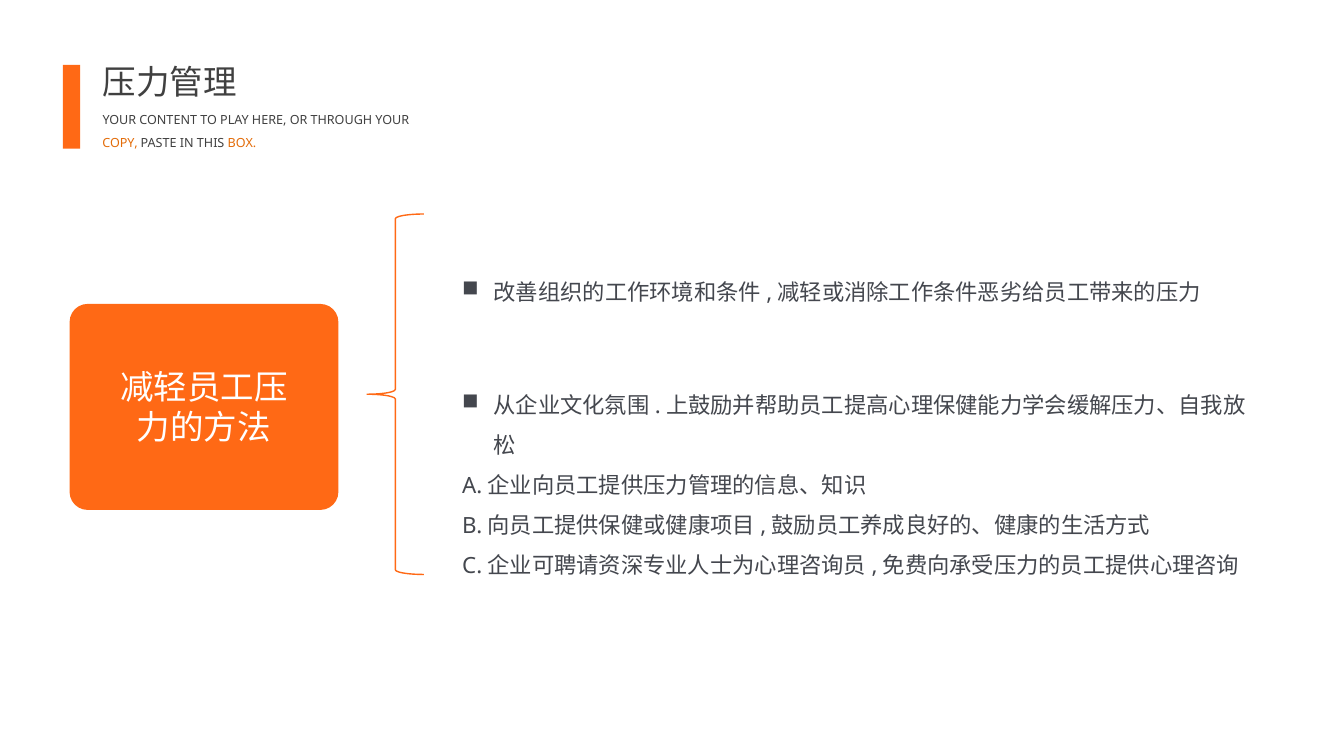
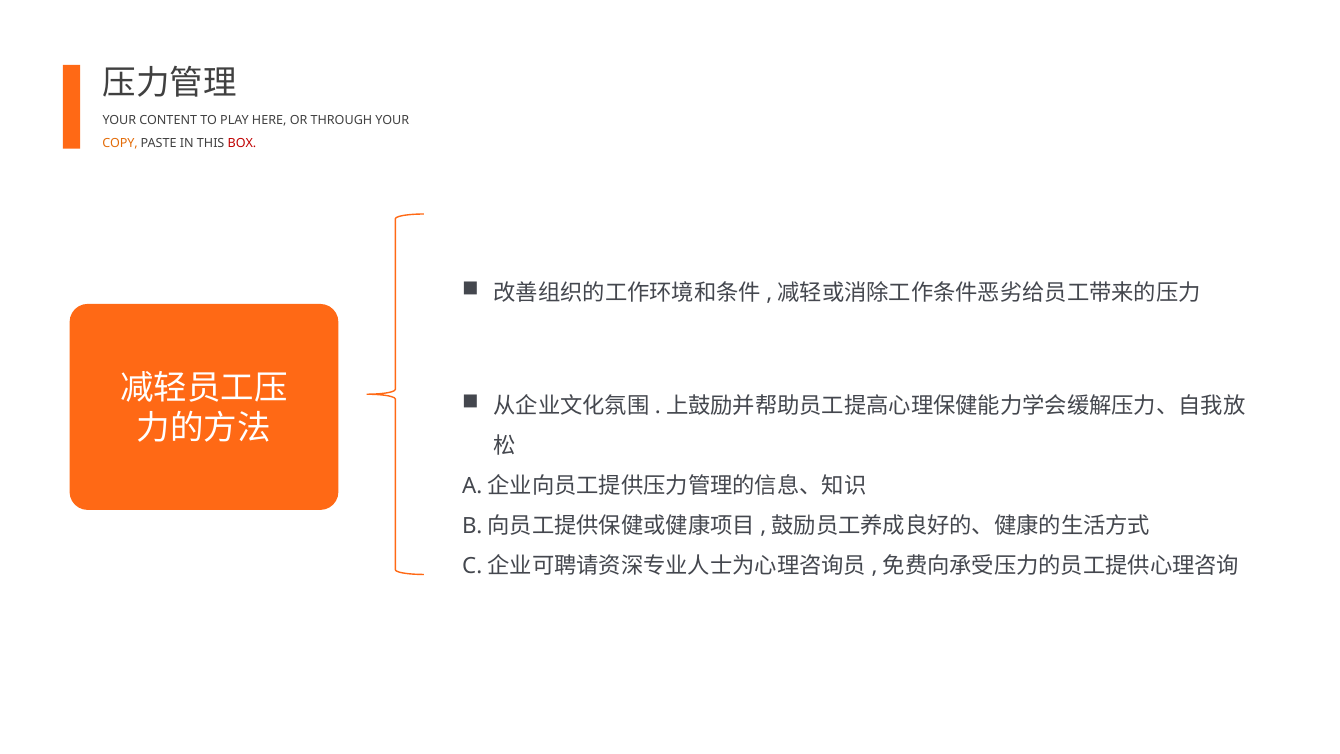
BOX colour: orange -> red (242, 143)
